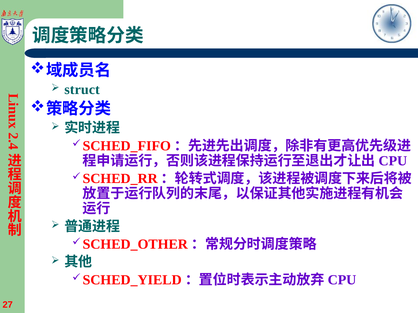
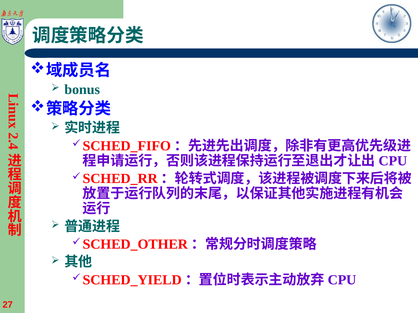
struct: struct -> bonus (82, 90)
